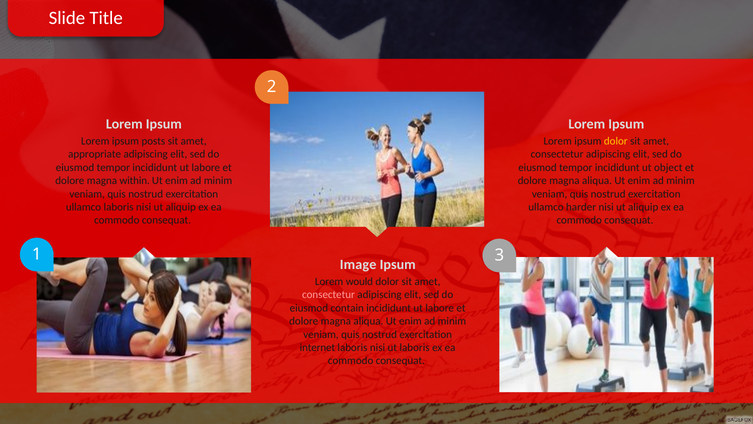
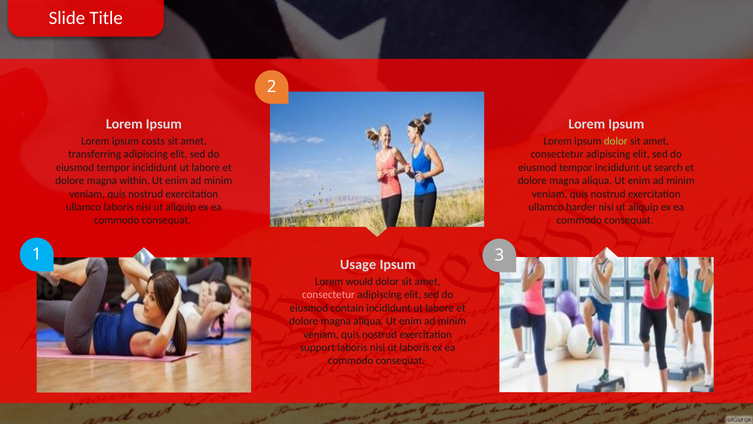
posts: posts -> costs (153, 141)
dolor colour: yellow -> light green (616, 141)
appropriate: appropriate -> transferring (95, 154)
object: object -> search (668, 167)
Image: Image -> Usage (358, 264)
internet: internet -> support (317, 347)
